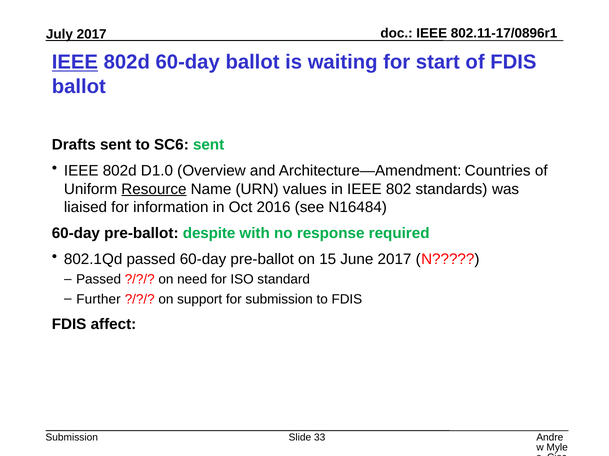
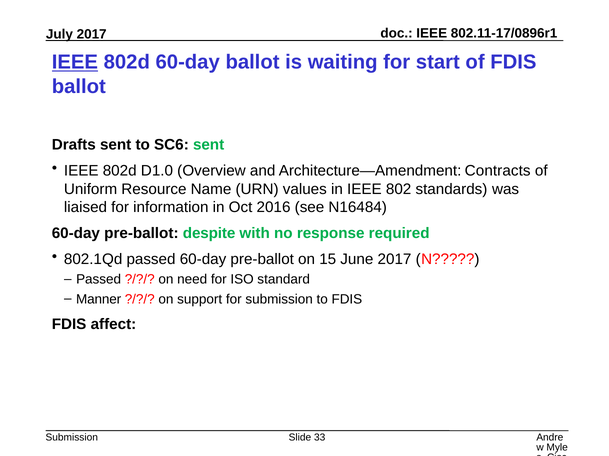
Countries: Countries -> Contracts (498, 171)
Resource underline: present -> none (154, 189)
Further: Further -> Manner (99, 300)
